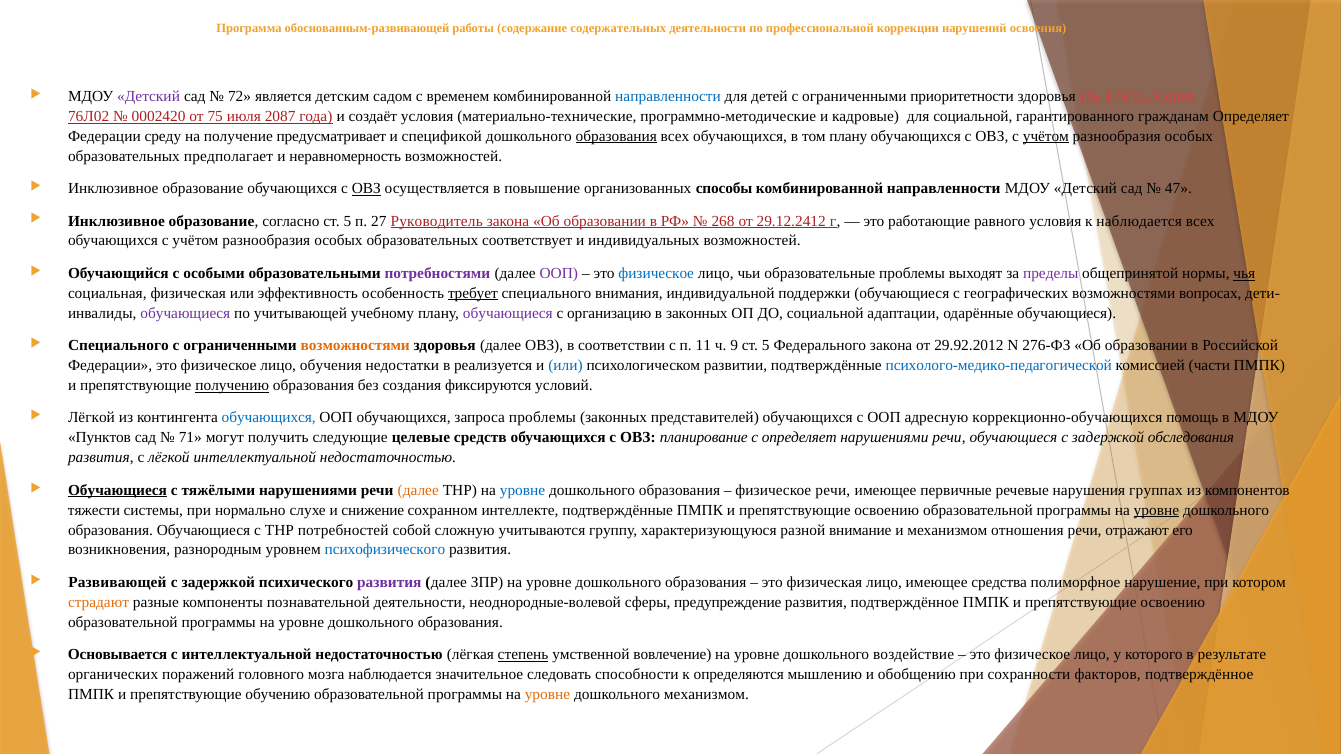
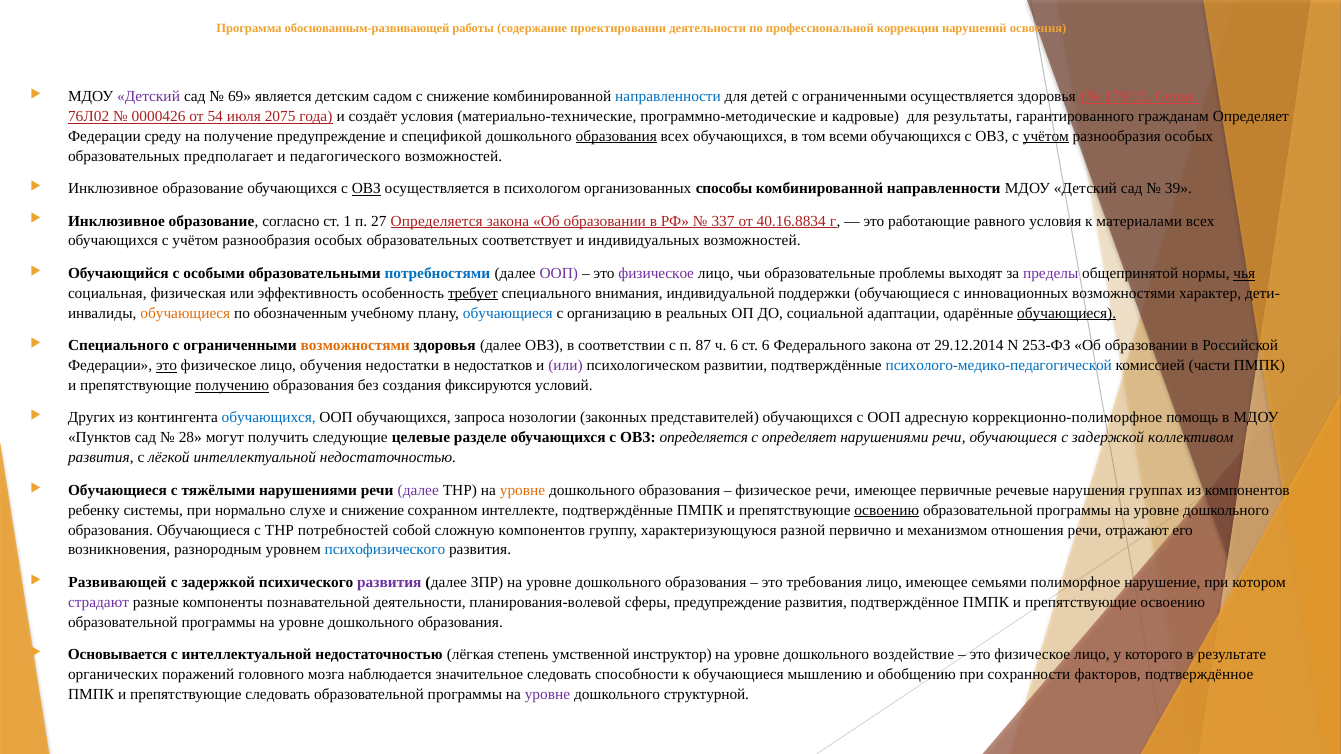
содержательных: содержательных -> проектировании (618, 28)
72: 72 -> 69 (240, 96)
с временем: временем -> снижение (458, 96)
ограниченными приоритетности: приоритетности -> осуществляется (962, 96)
0002420: 0002420 -> 0000426 (159, 116)
75: 75 -> 54 (215, 116)
2087: 2087 -> 2075 (280, 116)
для социальной: социальной -> результаты (973, 116)
получение предусматривает: предусматривает -> предупреждение (331, 136)
том плану: плану -> всеми (848, 136)
неравномерность: неравномерность -> педагогического (345, 156)
повышение: повышение -> психологом (542, 189)
47: 47 -> 39 (1178, 189)
согласно ст 5: 5 -> 1 (347, 221)
27 Руководитель: Руководитель -> Определяется (437, 221)
268: 268 -> 337 (723, 221)
29.12.2412: 29.12.2412 -> 40.16.8834 (791, 221)
к наблюдается: наблюдается -> материалами (1139, 221)
потребностями colour: purple -> blue (437, 273)
физическое colour: blue -> purple (656, 273)
географических: географических -> инновационных (1016, 293)
вопросах: вопросах -> характер (1210, 293)
обучающиеся colour: purple -> orange (185, 313)
учитывающей: учитывающей -> обозначенным (300, 313)
обучающиеся colour: purple -> blue (508, 313)
в законных: законных -> реальных (697, 313)
обучающиеся underline: none -> present (1067, 313)
11: 11 -> 87 (703, 346)
ч 9: 9 -> 6 (734, 346)
5: 5 -> 6 (766, 346)
29.92.2012: 29.92.2012 -> 29.12.2014 (969, 346)
276-ФЗ: 276-ФЗ -> 253-ФЗ (1046, 346)
это underline: none -> present (167, 366)
реализуется: реализуется -> недостатков (493, 366)
или colour: blue -> purple (566, 366)
Лёгкой: Лёгкой -> Других (92, 418)
запроса проблемы: проблемы -> нозологии (543, 418)
коррекционно-обучающихся: коррекционно-обучающихся -> коррекционно-полиморфное (1067, 418)
71: 71 -> 28 (190, 438)
средств: средств -> разделе (480, 438)
ОВЗ планирование: планирование -> определяется (704, 438)
обследования: обследования -> коллективом (1191, 438)
Обучающиеся underline: present -> none (117, 490)
далее colour: orange -> purple (418, 490)
уровне colour: blue -> orange (523, 490)
тяжести: тяжести -> ребенку (94, 510)
освоению underline: none -> present (887, 510)
уровне underline: present -> none (1156, 510)
сложную учитываются: учитываются -> компонентов (542, 530)
внимание: внимание -> первично (860, 530)
это физическая: физическая -> требования (824, 583)
средства: средства -> семьями (999, 583)
страдают colour: orange -> purple (99, 603)
неоднородные-волевой: неоднородные-волевой -> планирования-волевой (545, 603)
степень underline: present -> none (523, 655)
вовлечение: вовлечение -> инструктор (672, 655)
к определяются: определяются -> обучающиеся (739, 675)
препятствующие обучению: обучению -> следовать (278, 695)
уровне colour: orange -> purple (547, 695)
дошкольного механизмом: механизмом -> структурной (706, 695)
